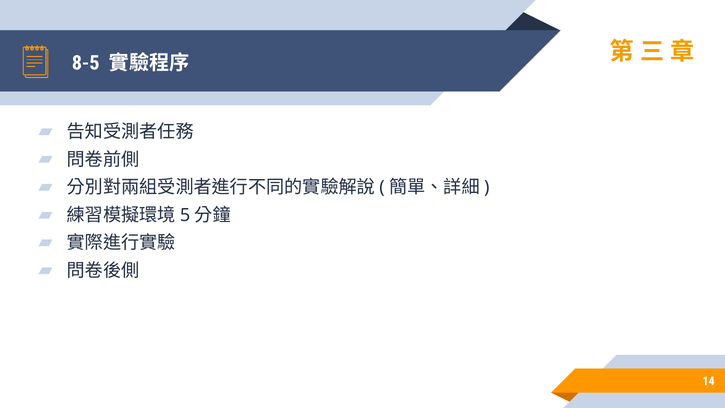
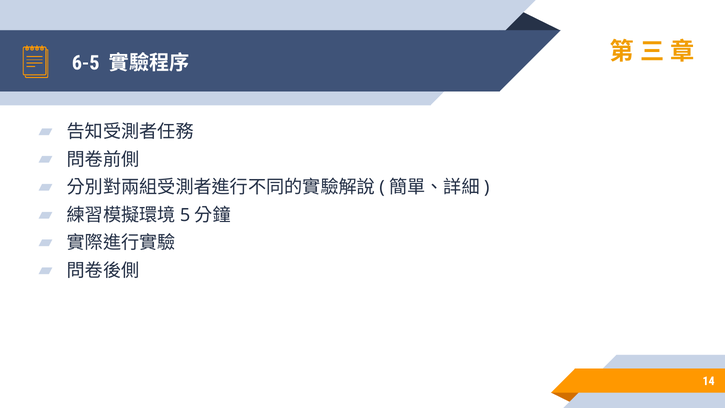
8-5: 8-5 -> 6-5 (86, 63)
